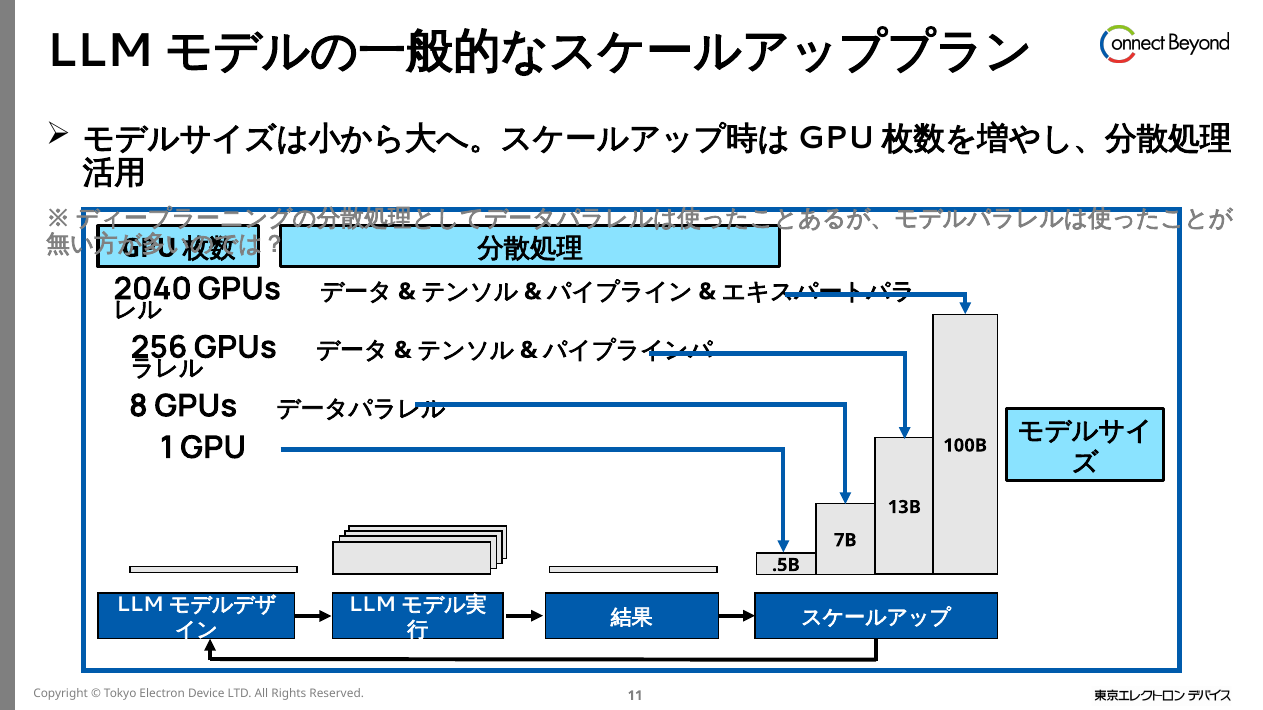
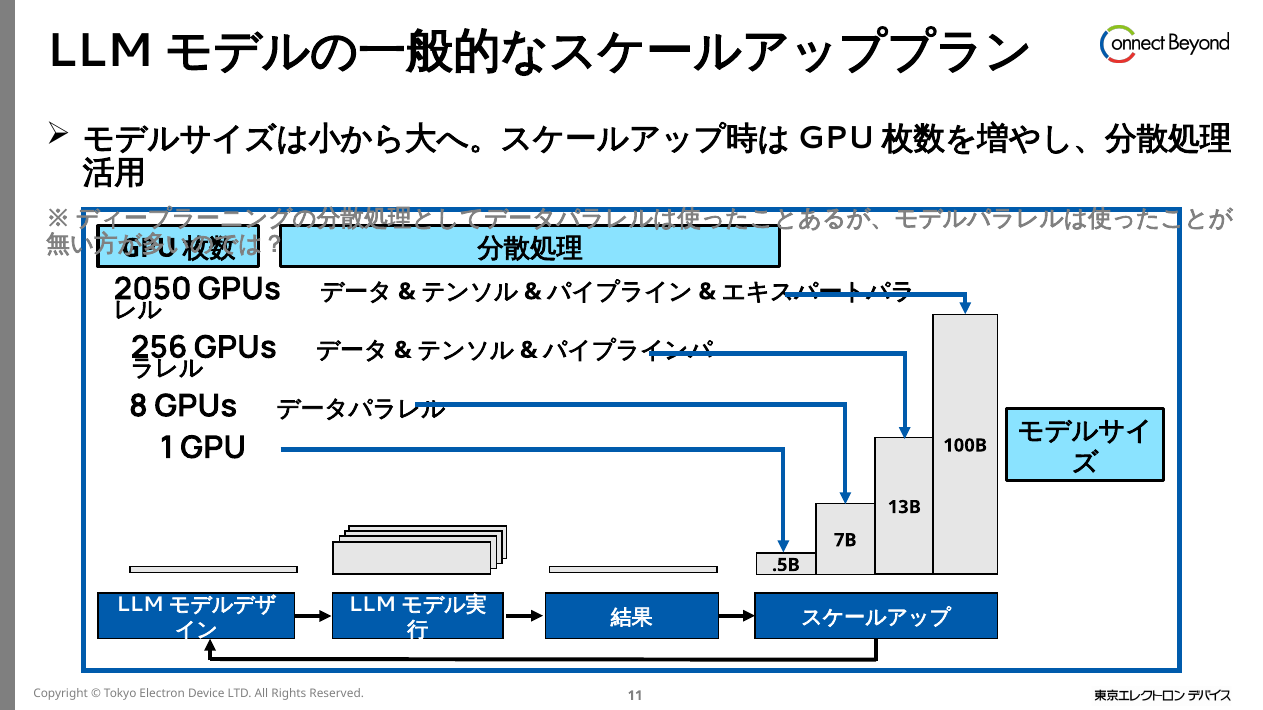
2040: 2040 -> 2050 (153, 289)
